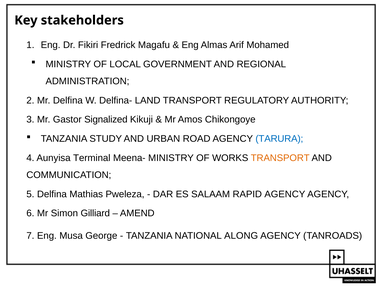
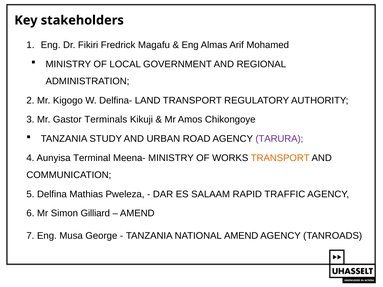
Mr Delfina: Delfina -> Kigogo (68, 101)
Signalized: Signalized -> Terminals (106, 120)
TARURA colour: blue -> purple (279, 139)
RAPID AGENCY: AGENCY -> TRAFFIC (285, 194)
NATIONAL ALONG: ALONG -> AMEND (241, 236)
